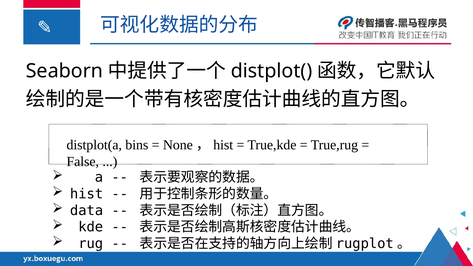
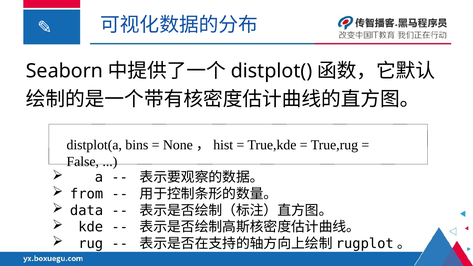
hist: hist -> from (87, 194)
